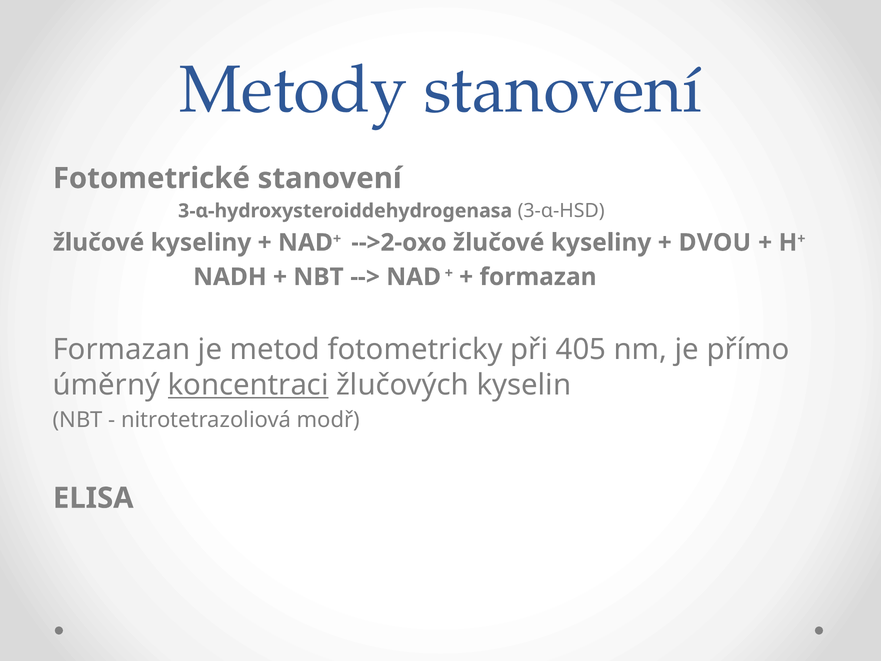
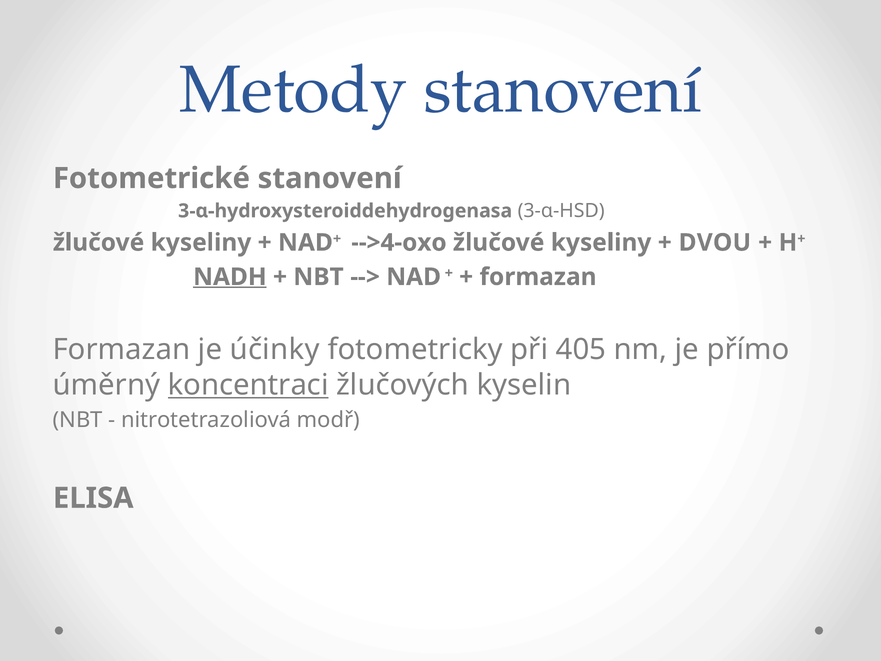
-->2-oxo: -->2-oxo -> -->4-oxo (399, 243)
NADH underline: none -> present (230, 277)
metod: metod -> účinky (275, 350)
